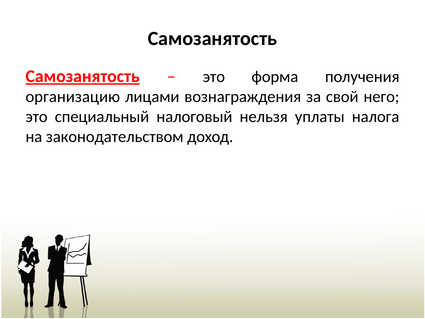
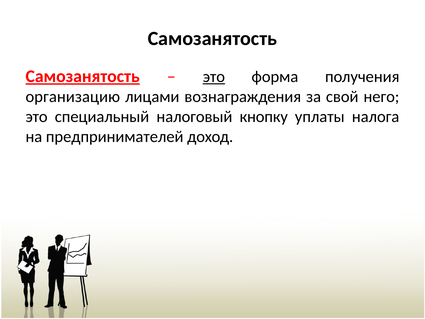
это underline: none -> present (214, 77)
нельзя: нельзя -> кнопку (264, 117)
законодательством: законодательством -> предпринимателей (115, 136)
